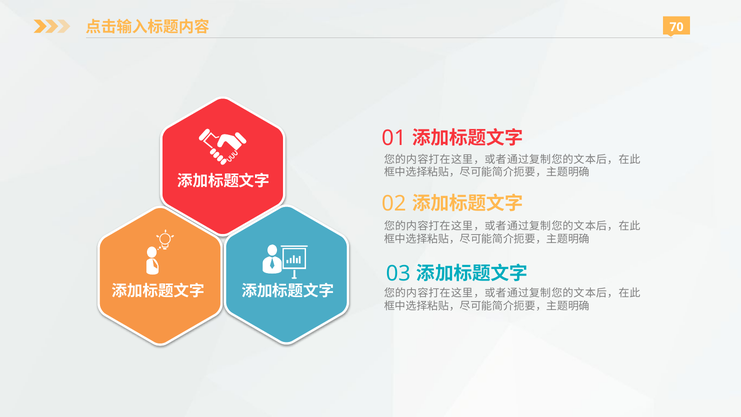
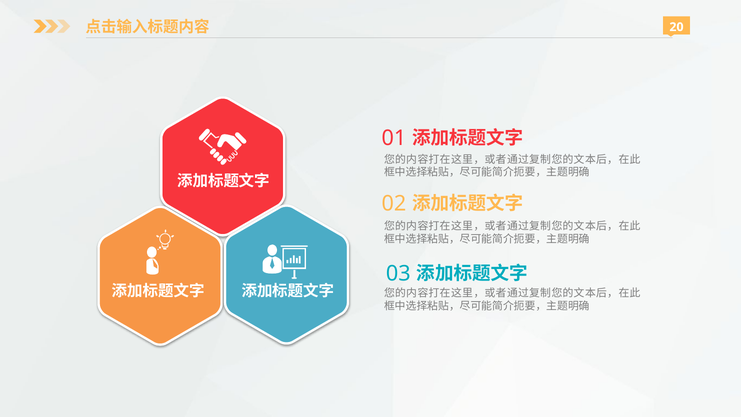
70: 70 -> 20 (676, 27)
